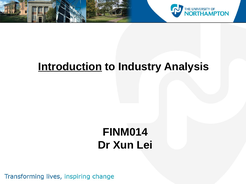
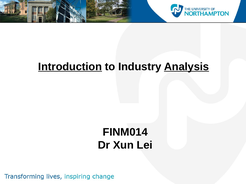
Analysis underline: none -> present (187, 67)
